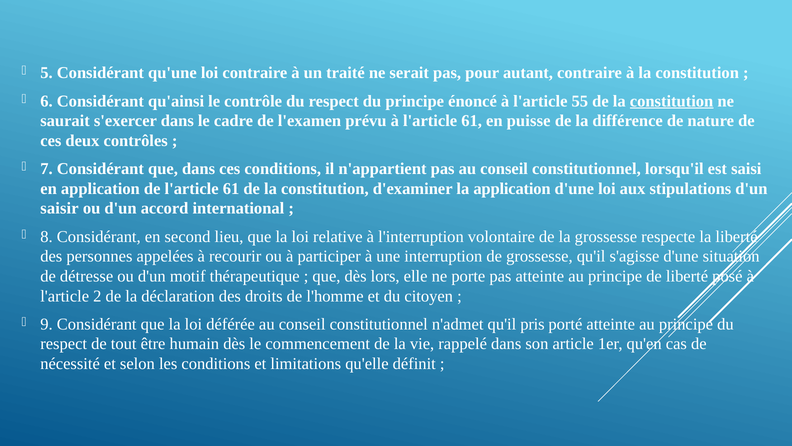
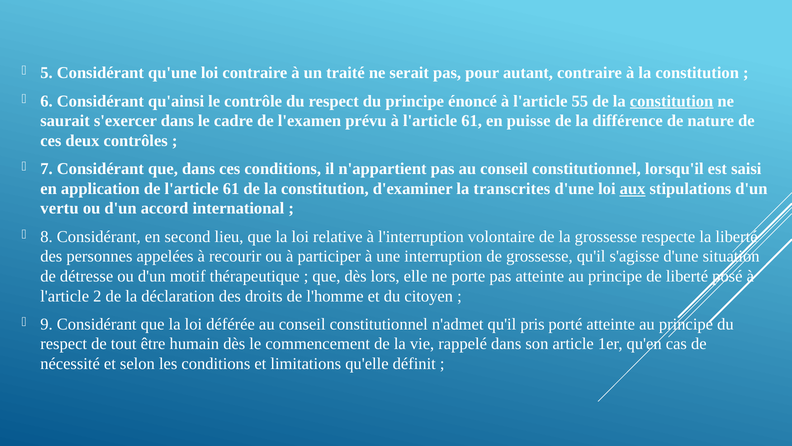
la application: application -> transcrites (512, 188)
aux underline: none -> present (633, 188)
saisir: saisir -> vertu (59, 208)
